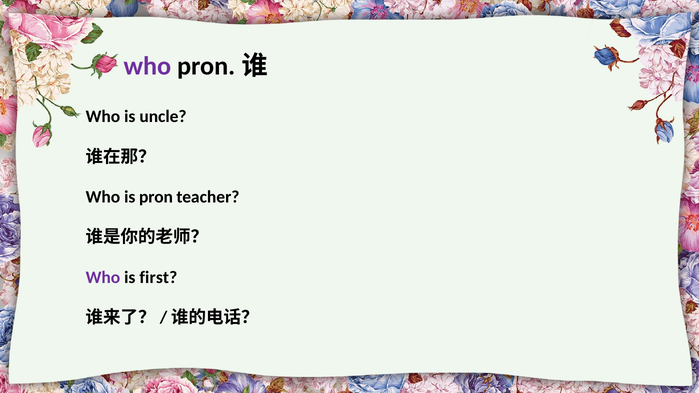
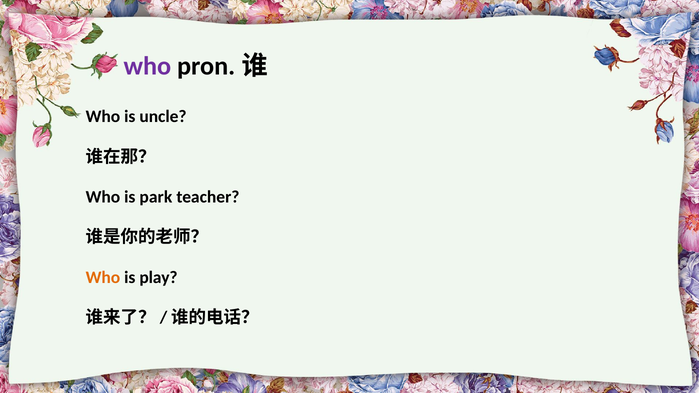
pron: pron -> park (156, 197)
Who colour: purple -> orange (103, 277)
first: first -> play (158, 277)
